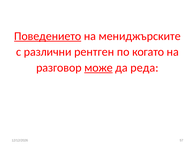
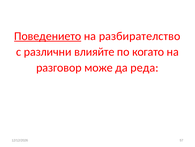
мениджърските: мениджърските -> разбирателство (140, 36)
рентген: рентген -> влияйте (94, 52)
може underline: present -> none (98, 67)
